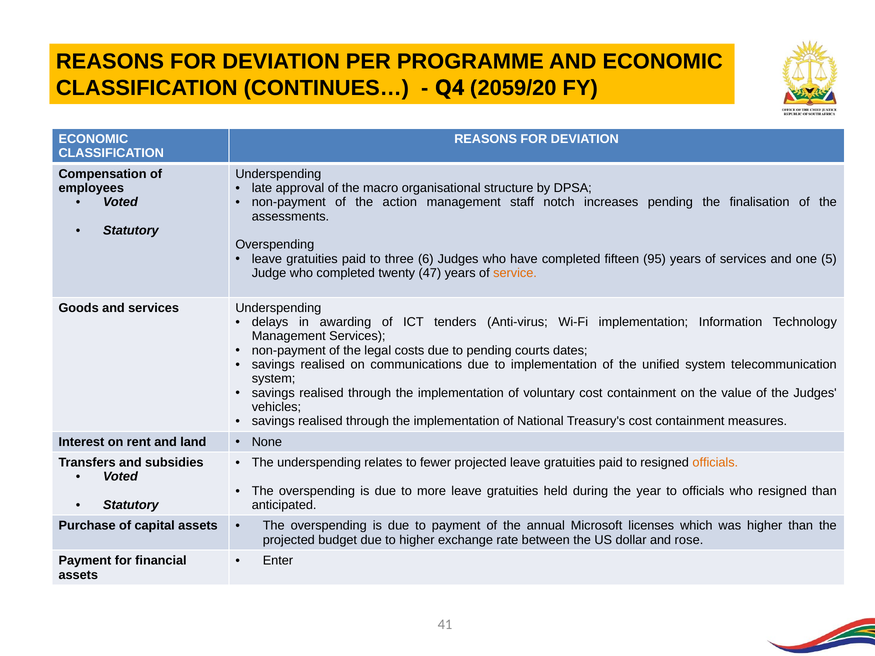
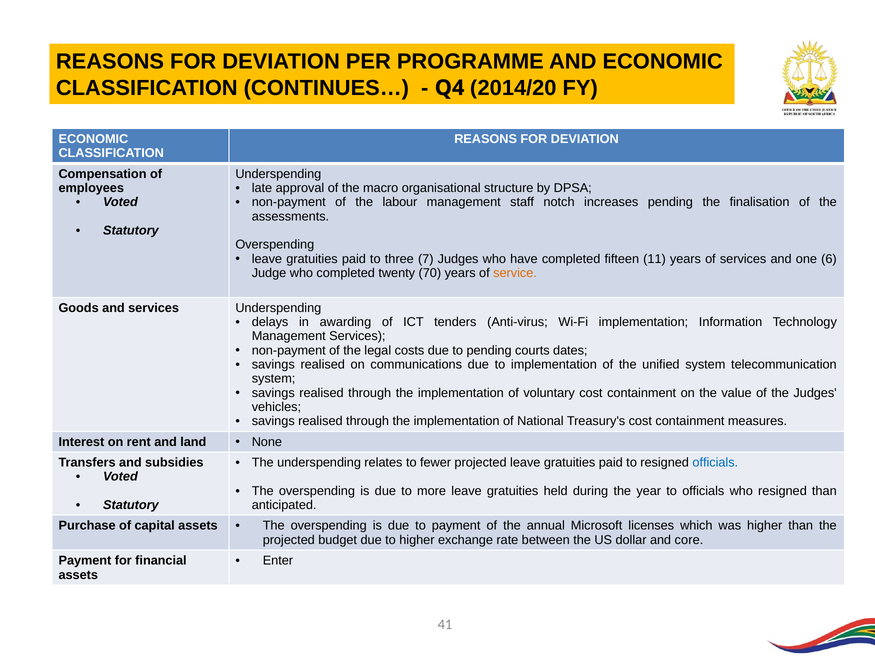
2059/20: 2059/20 -> 2014/20 (517, 88)
action: action -> labour (400, 202)
6: 6 -> 7 (426, 259)
95: 95 -> 11 (655, 259)
5: 5 -> 6 (829, 259)
47: 47 -> 70 (430, 273)
officials colour: orange -> blue (715, 463)
rose: rose -> core (689, 540)
